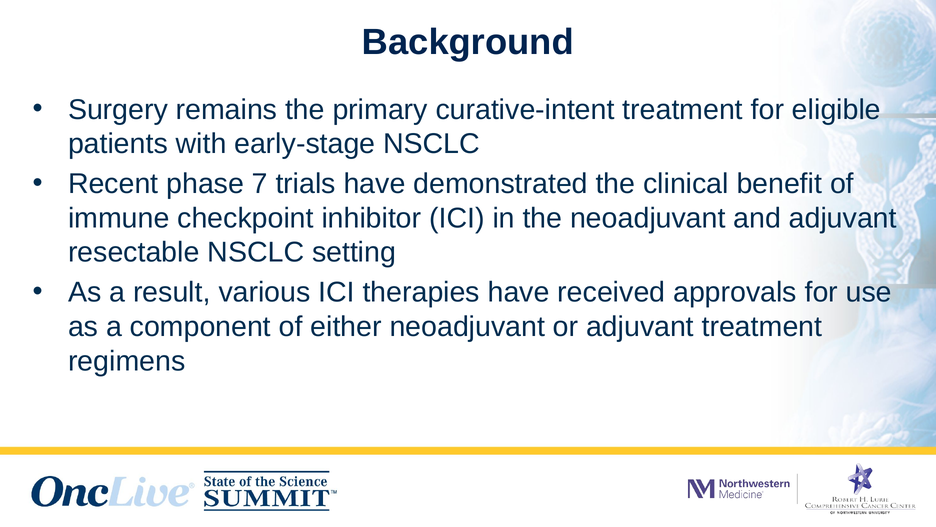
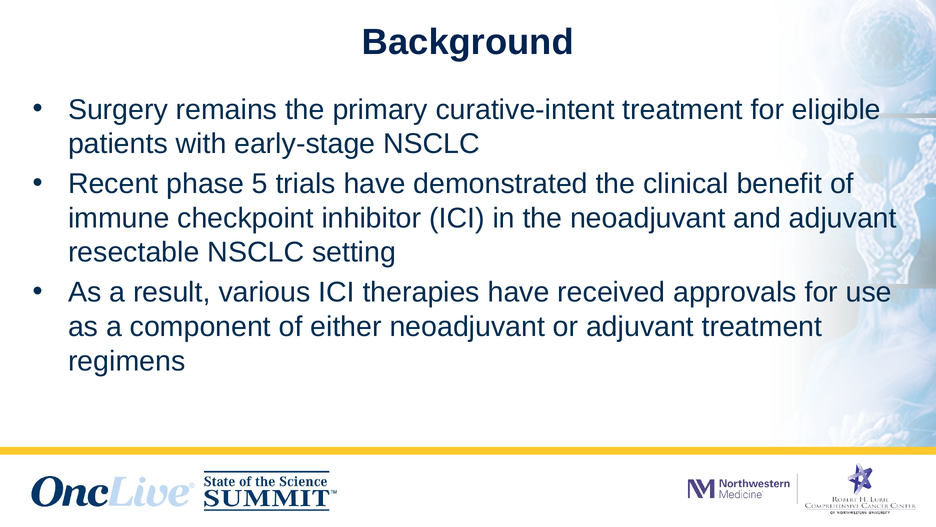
7: 7 -> 5 (260, 184)
